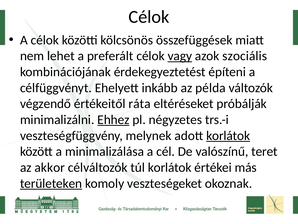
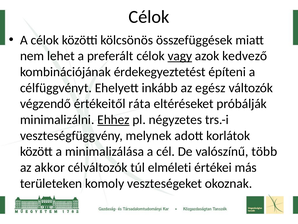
szociális: szociális -> kedvező (245, 56)
példa: példa -> egész (210, 88)
korlátok underline: present -> none (228, 135)
teret: teret -> több (264, 151)
túl korlátok: korlátok -> elméleti (170, 167)
területeken underline: present -> none (51, 183)
